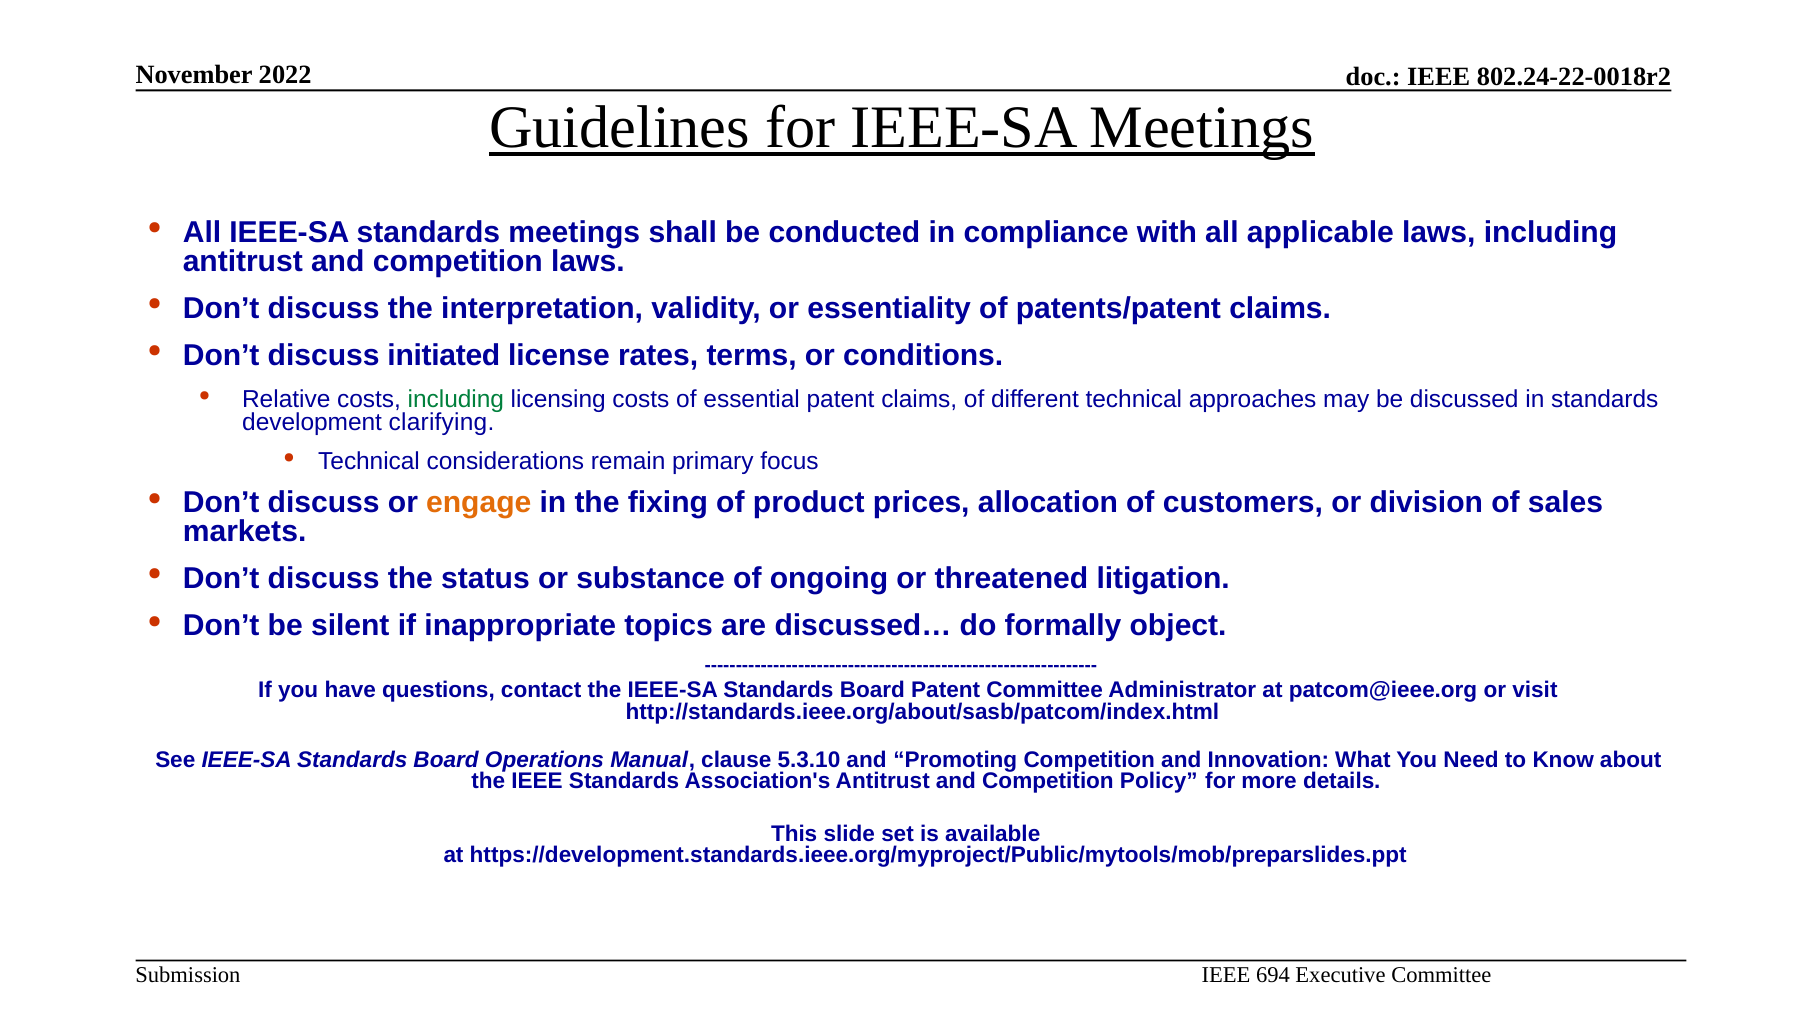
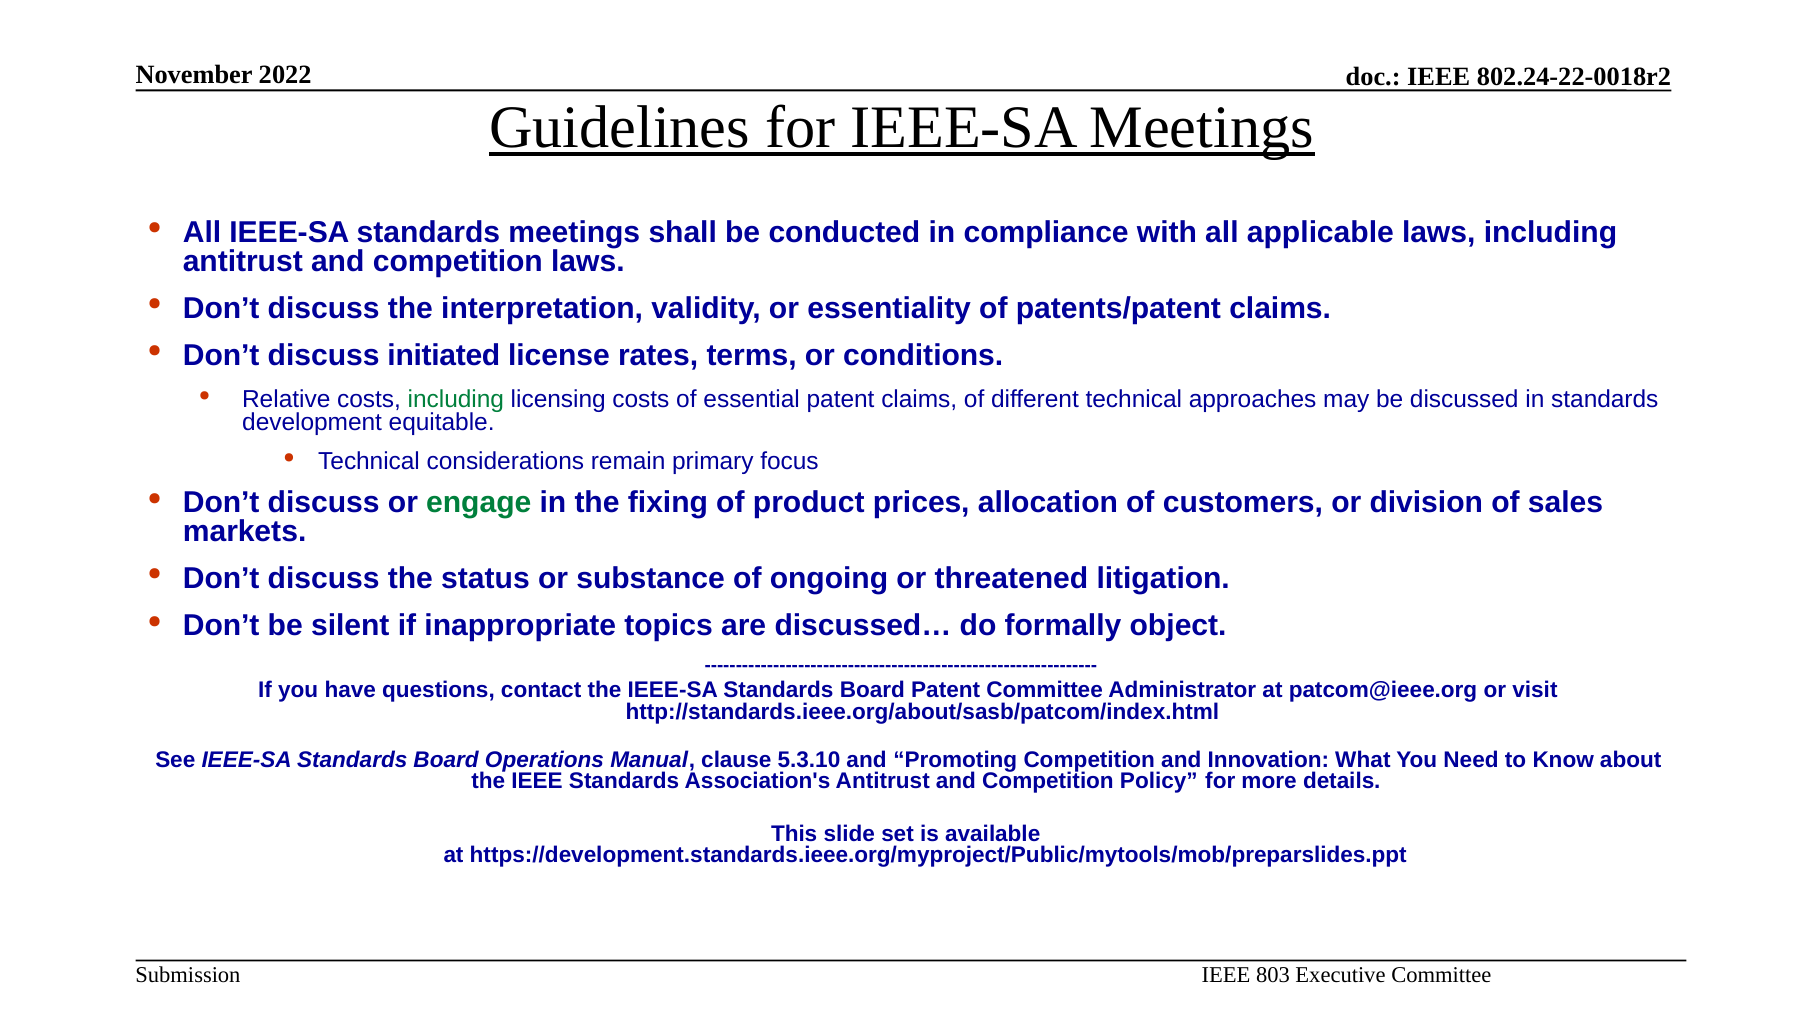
clarifying: clarifying -> equitable (442, 423)
engage colour: orange -> green (479, 503)
694: 694 -> 803 (1273, 975)
